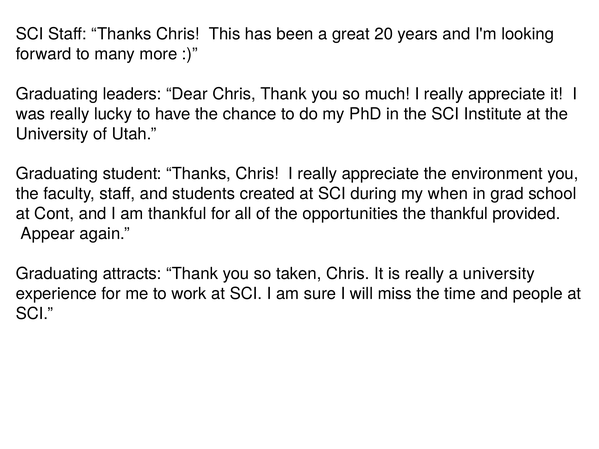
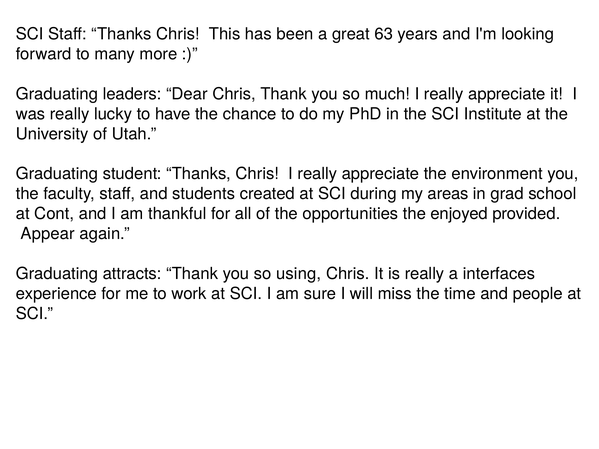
20: 20 -> 63 (384, 34)
when: when -> areas (448, 194)
the thankful: thankful -> enjoyed (459, 214)
taken: taken -> using (299, 274)
a university: university -> interfaces (499, 274)
